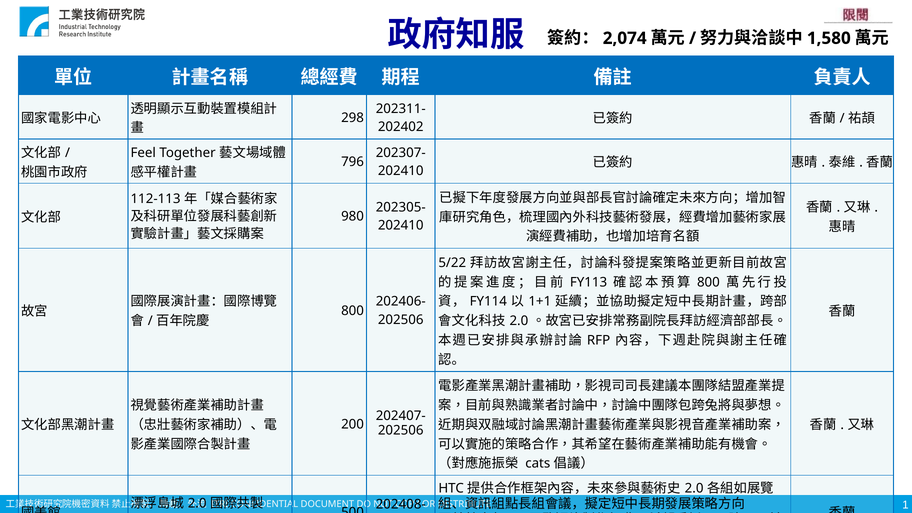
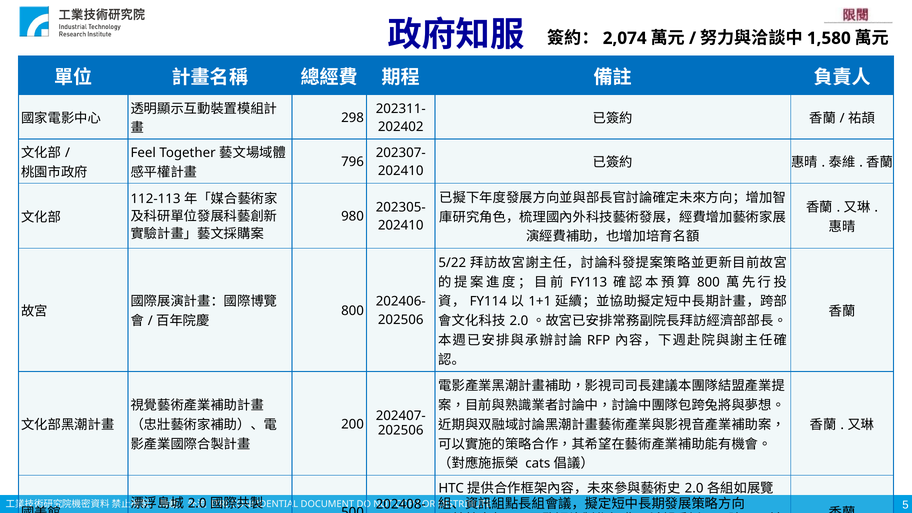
1: 1 -> 5 (905, 505)
